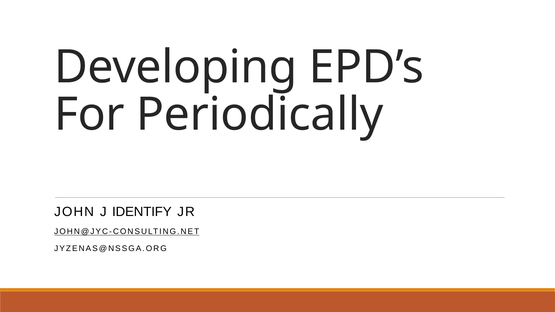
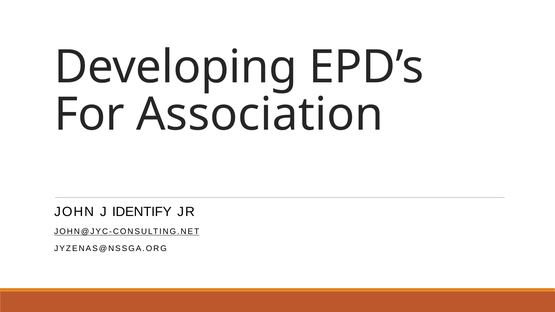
Periodically: Periodically -> Association (260, 115)
